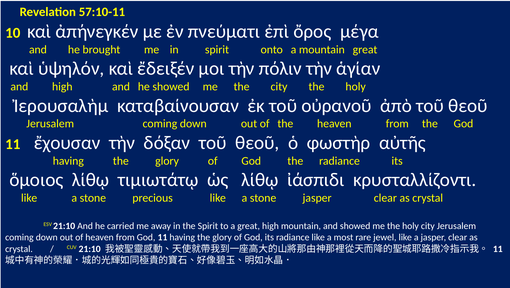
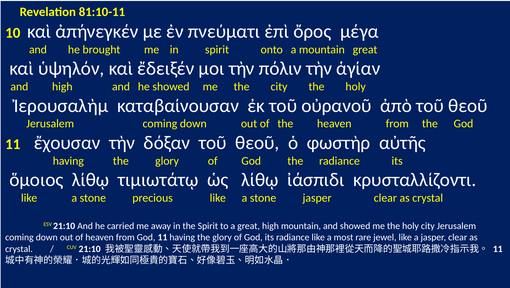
57:10-11: 57:10-11 -> 81:10-11 (102, 12)
